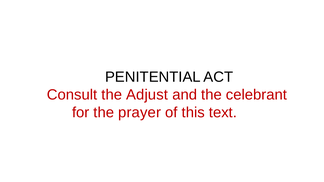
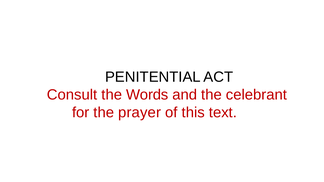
Adjust: Adjust -> Words (147, 95)
